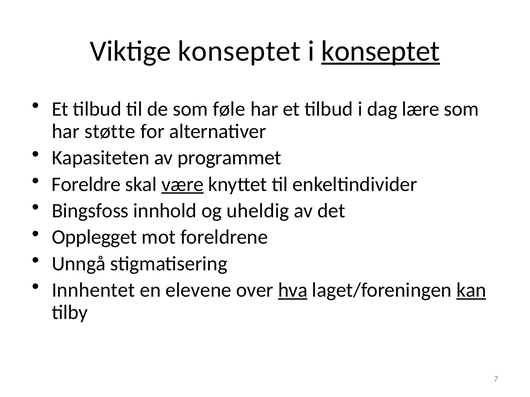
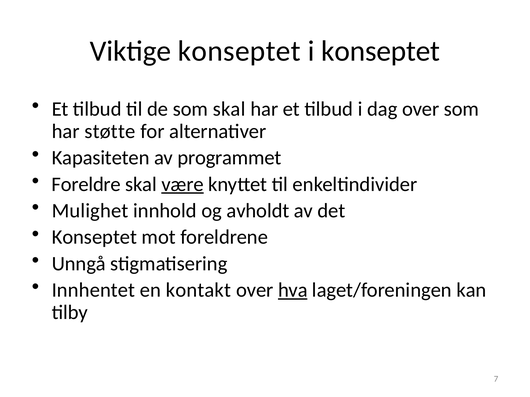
konseptet underline: present -> none (381, 51)
som føle: føle -> skal (229, 109)
dag lære: lære -> over (421, 109)
Bingsfoss: Bingsfoss -> Mulighet (90, 211)
uheldig: uheldig -> avholdt (258, 211)
Opplegget: Opplegget -> Konseptet (94, 237)
elevene: elevene -> kontakt (198, 290)
kan underline: present -> none (471, 290)
